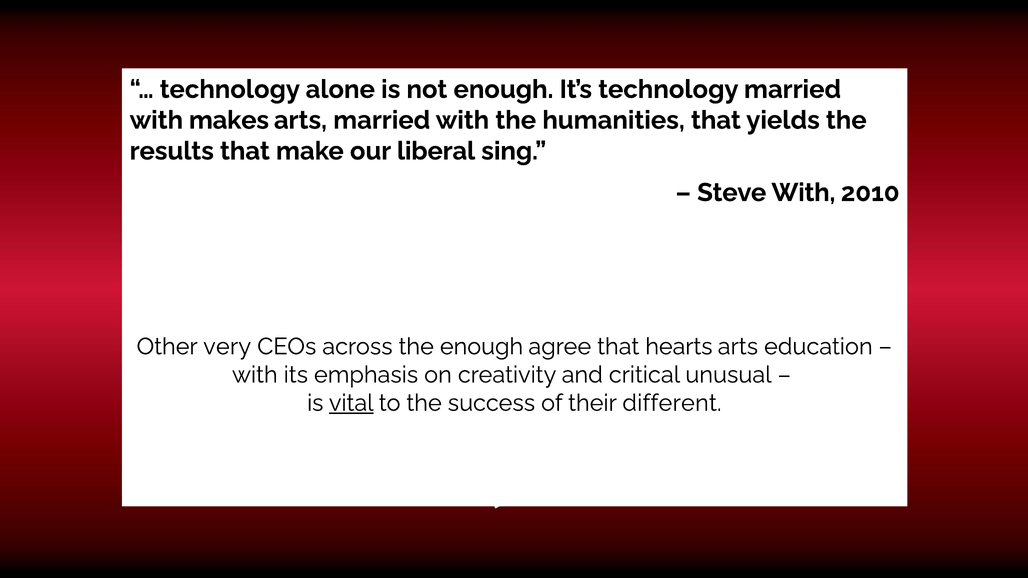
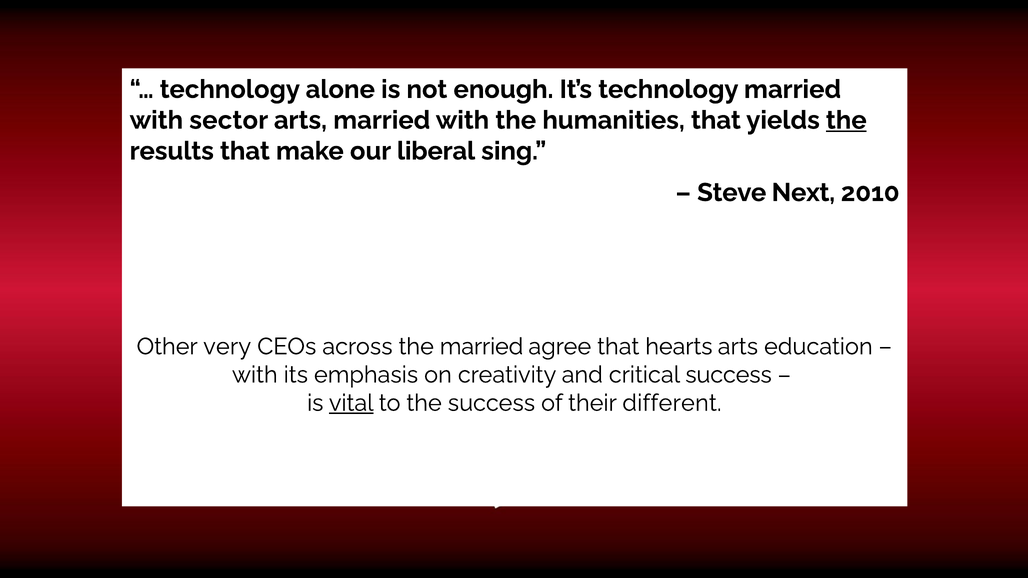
makes: makes -> sector (229, 120)
the underline: none -> present (846, 120)
Steve With: With -> Next (803, 193)
the enough: enough -> married (482, 347)
critical unusual: unusual -> success (729, 375)
